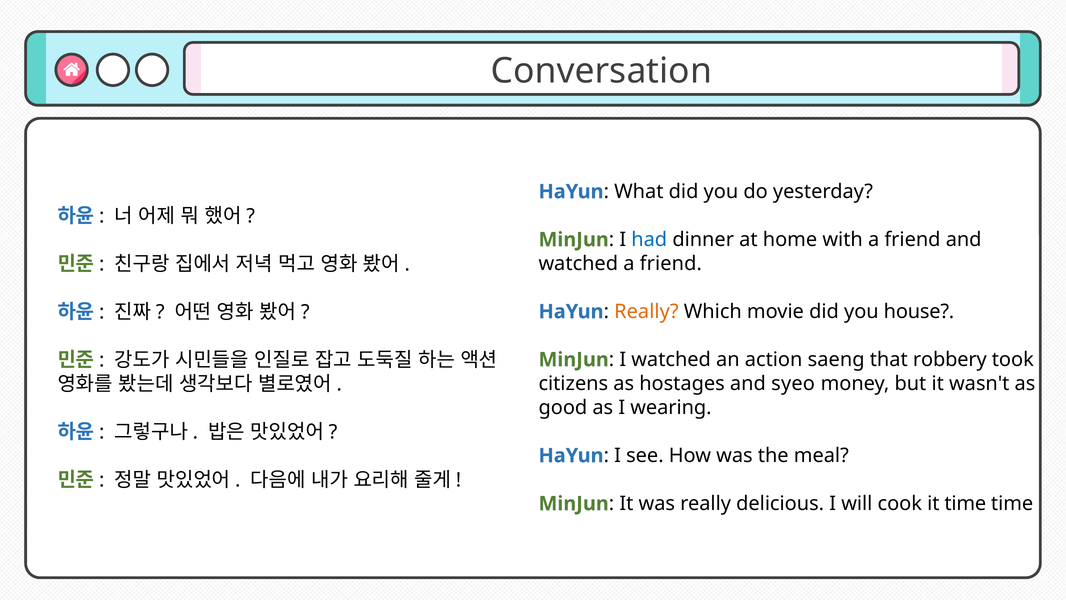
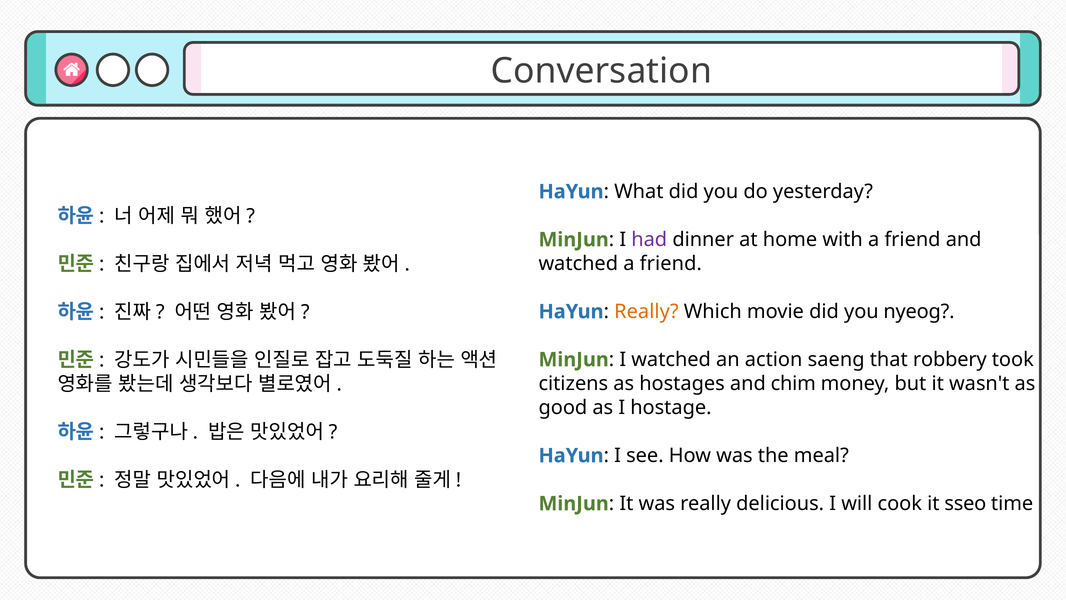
had colour: blue -> purple (649, 240)
house: house -> nyeog (919, 311)
syeo: syeo -> chim (793, 383)
wearing: wearing -> hostage (671, 407)
it time: time -> sseo (965, 503)
